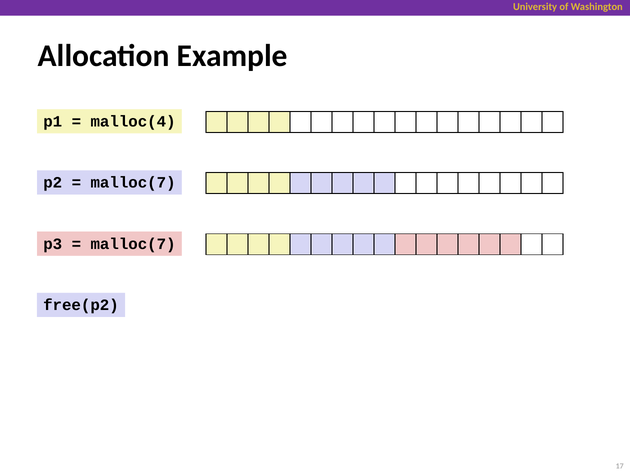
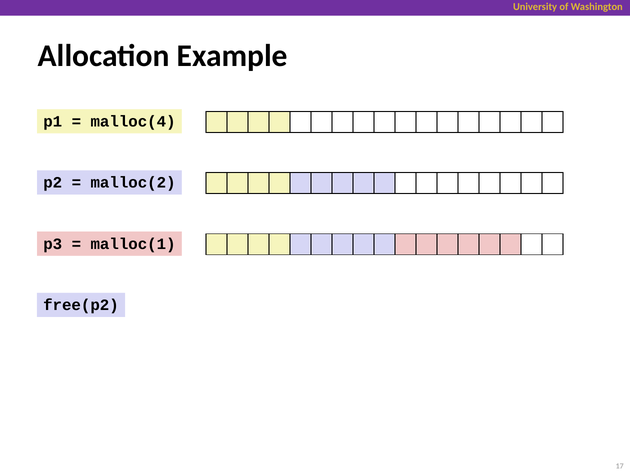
malloc(7: malloc(7 -> malloc(2 (133, 182)
malloc(7: malloc(7 -> malloc(1 (133, 244)
